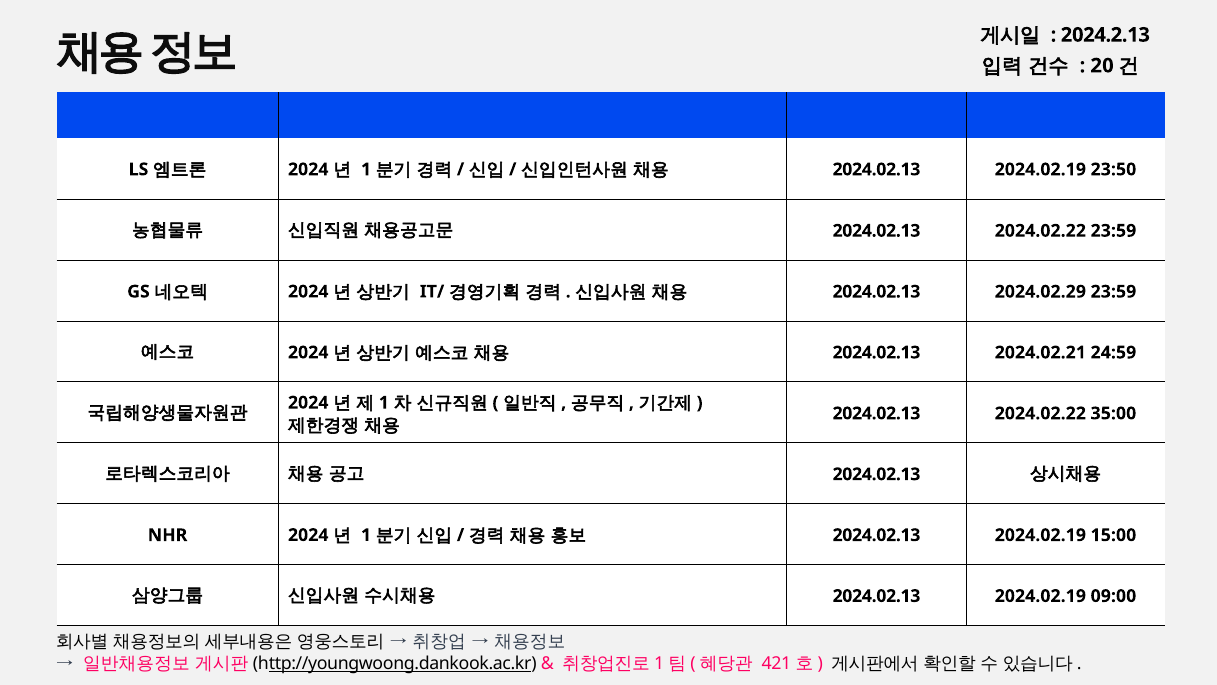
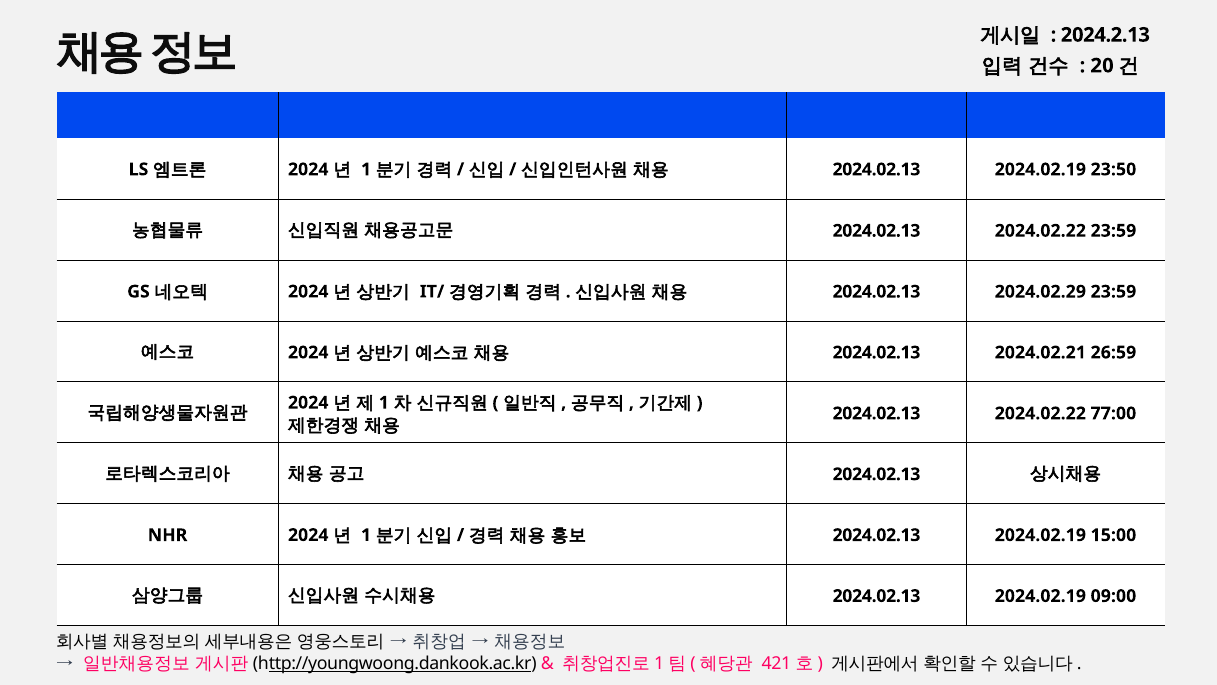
24:59: 24:59 -> 26:59 (1113, 352)
35:00: 35:00 -> 77:00 (1113, 413)
